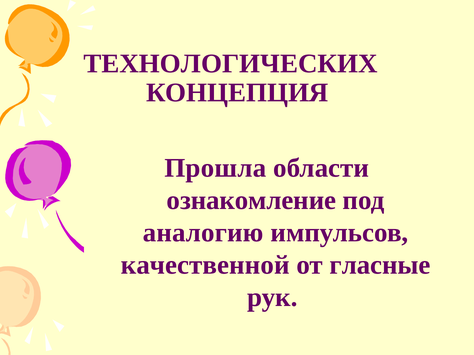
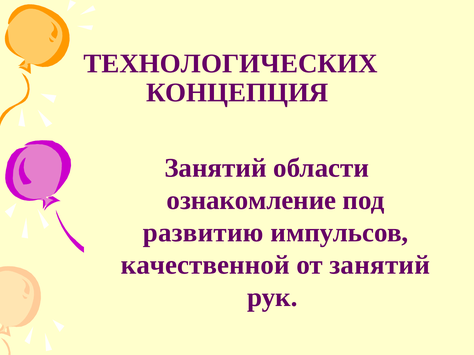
Прошла: Прошла -> Занятий (215, 168)
аналогию: аналогию -> развитию (203, 233)
от гласные: гласные -> занятий (380, 265)
